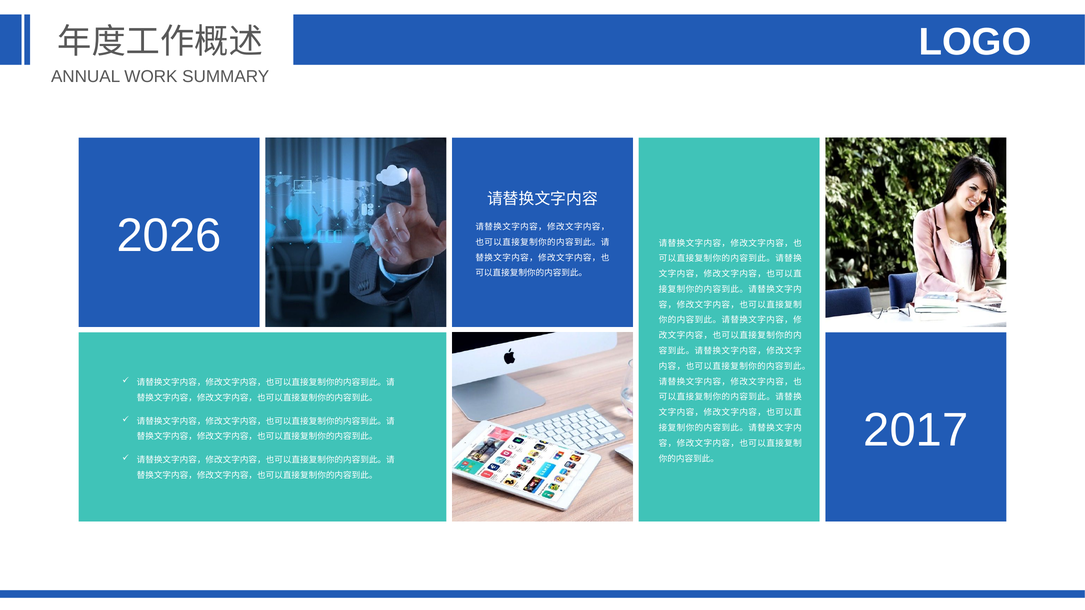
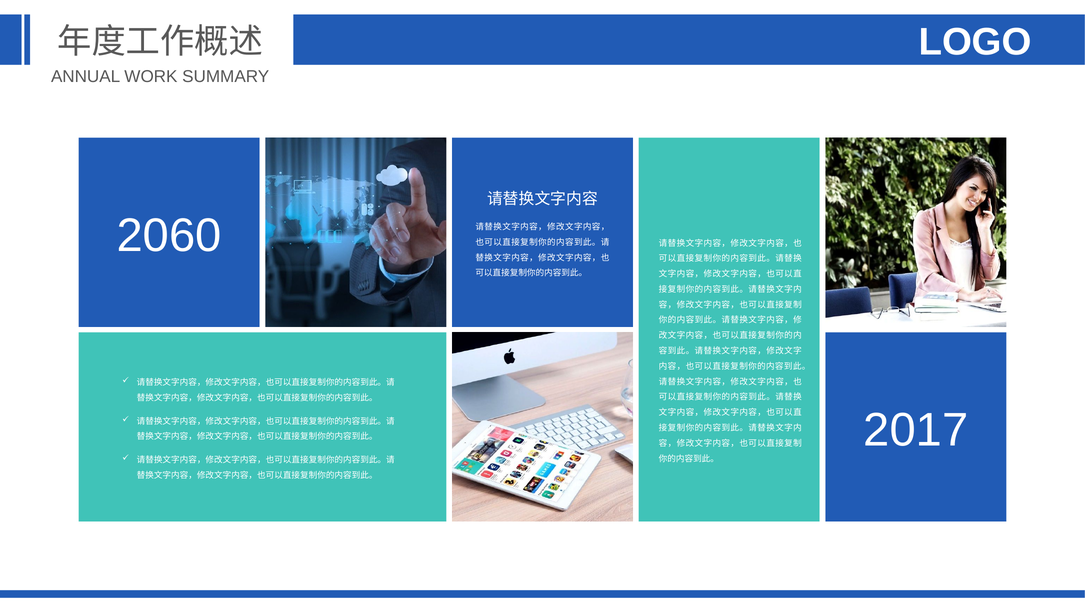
2026: 2026 -> 2060 (169, 236)
